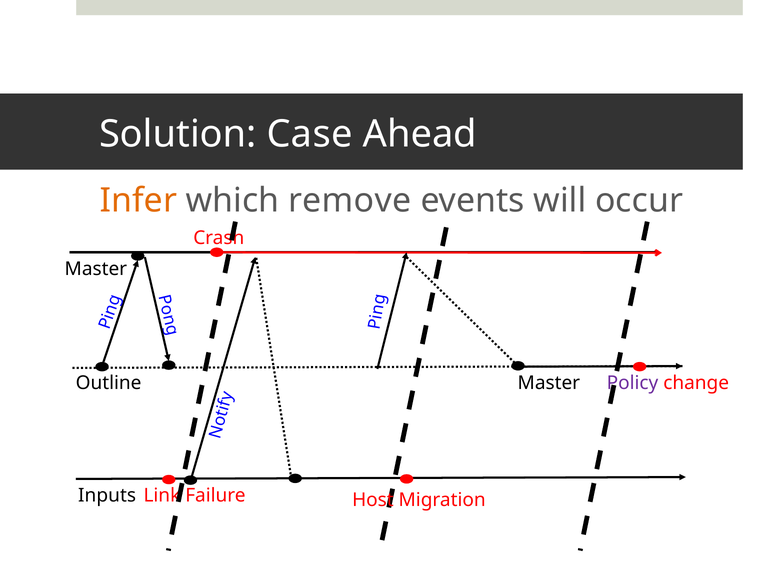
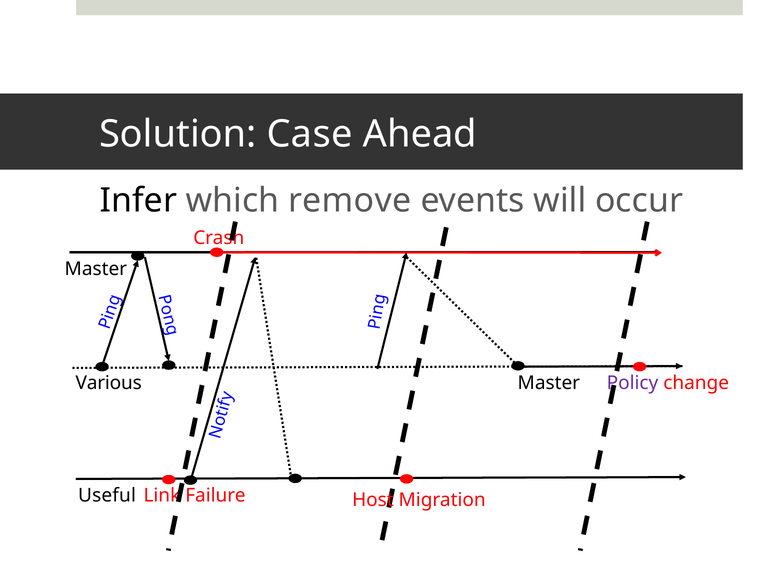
Infer colour: orange -> black (138, 201)
Outline: Outline -> Various (109, 384)
Inputs: Inputs -> Useful (107, 496)
